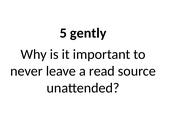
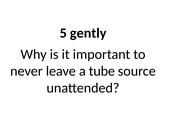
read: read -> tube (102, 72)
